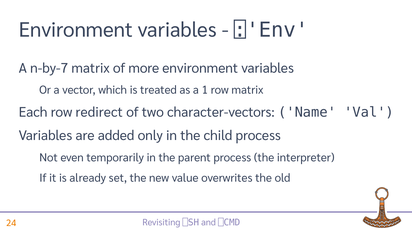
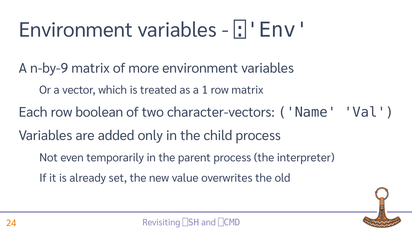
n-by-7: n-by-7 -> n-by-9 (49, 68)
redirect: redirect -> boolean (99, 112)
